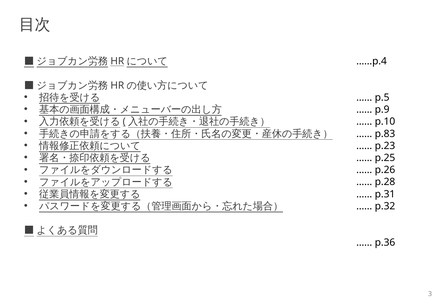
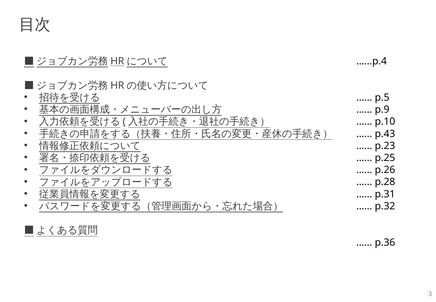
p.83: p.83 -> p.43 (385, 134)
